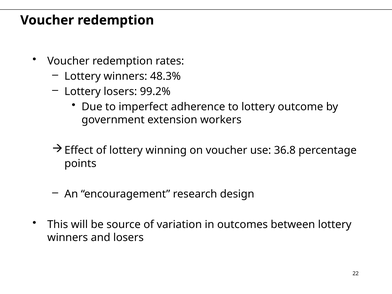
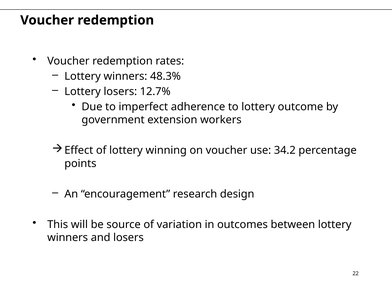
99.2%: 99.2% -> 12.7% (155, 92)
36.8: 36.8 -> 34.2 (285, 150)
